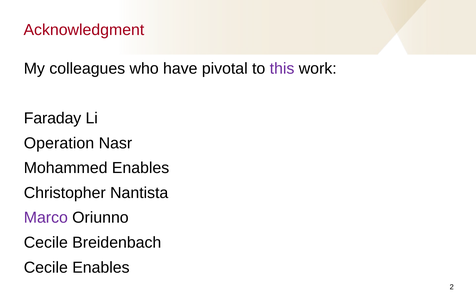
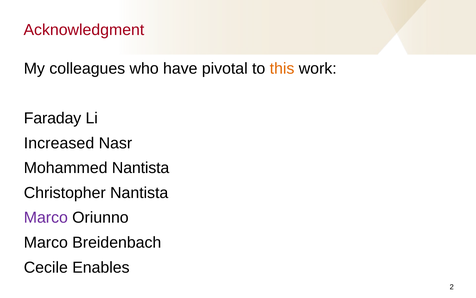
this colour: purple -> orange (282, 68)
Operation: Operation -> Increased (59, 143)
Mohammed Enables: Enables -> Nantista (141, 168)
Cecile: Cecile -> Marco (46, 242)
